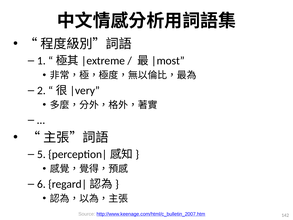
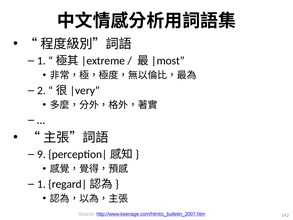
5: 5 -> 9 (41, 154)
6: 6 -> 1 (41, 184)
